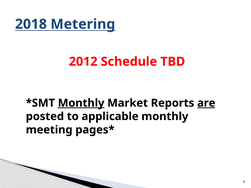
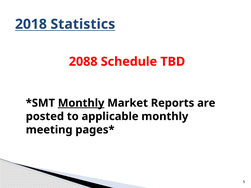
Metering: Metering -> Statistics (83, 24)
2012: 2012 -> 2088 (83, 62)
are underline: present -> none (206, 103)
